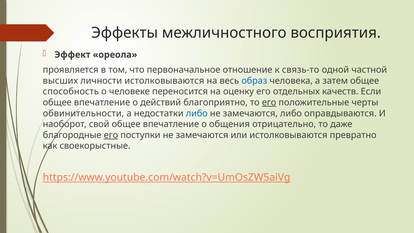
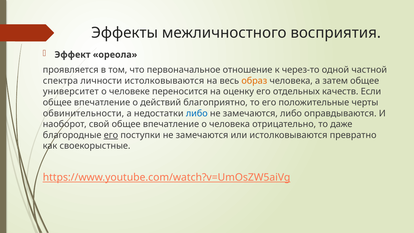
связь-то: связь-то -> через-то (301, 70)
высших: высших -> спектра (60, 81)
образ colour: blue -> orange (254, 81)
способность: способность -> университет (71, 92)
его underline: present -> none (269, 102)
о общения: общения -> человека (230, 124)
